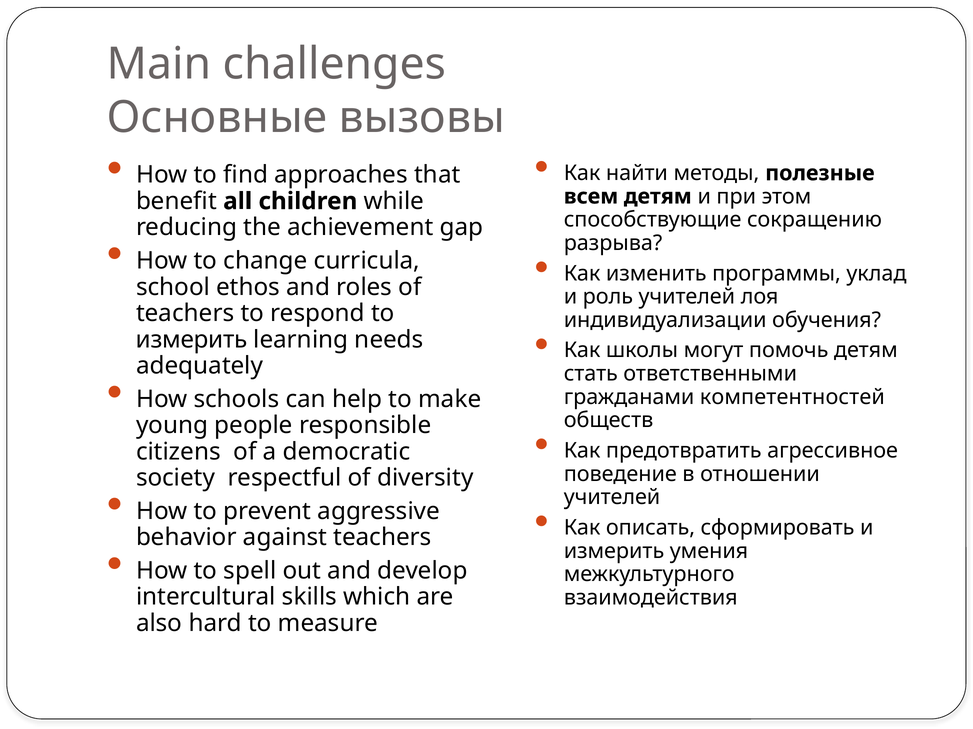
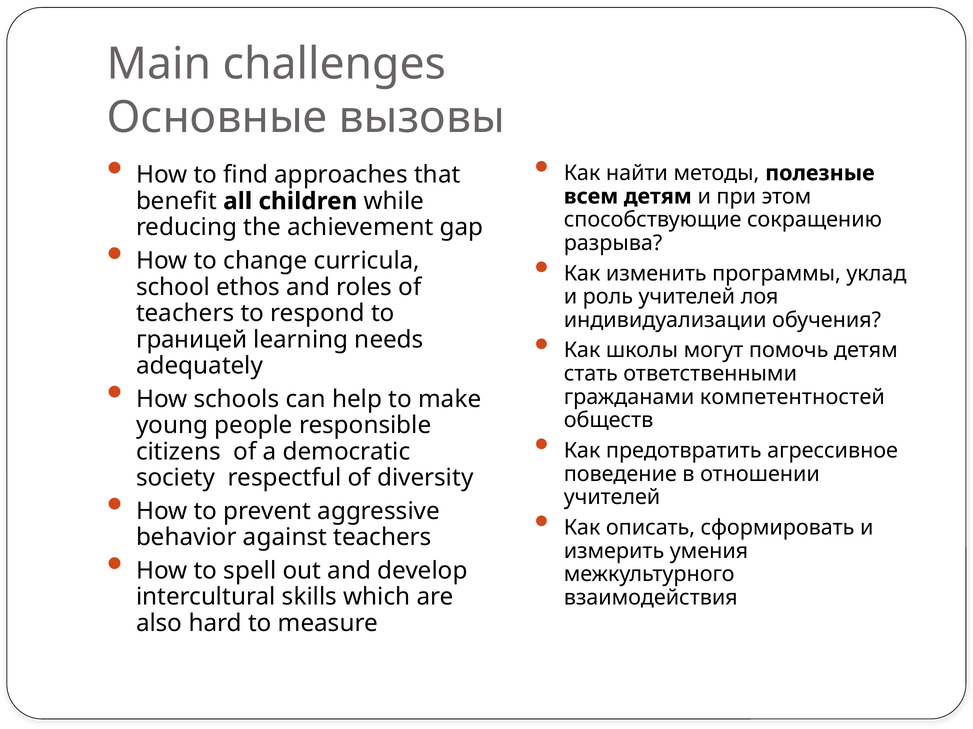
измерить: измерить -> границей (192, 340)
